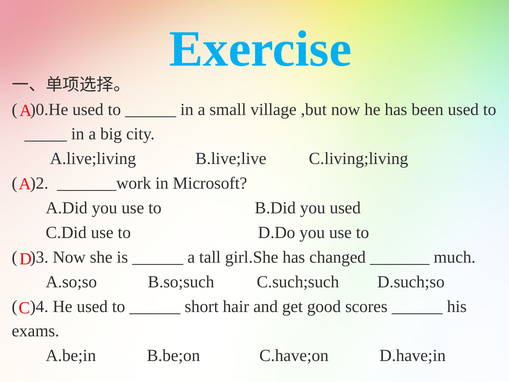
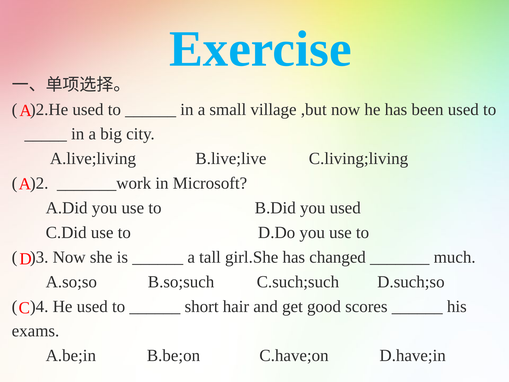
)0.He: )0.He -> )2.He (49, 109)
